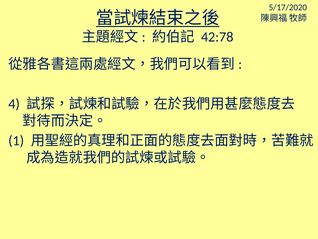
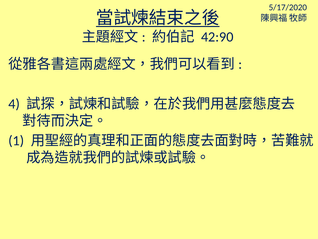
42:78: 42:78 -> 42:90 (217, 37)
